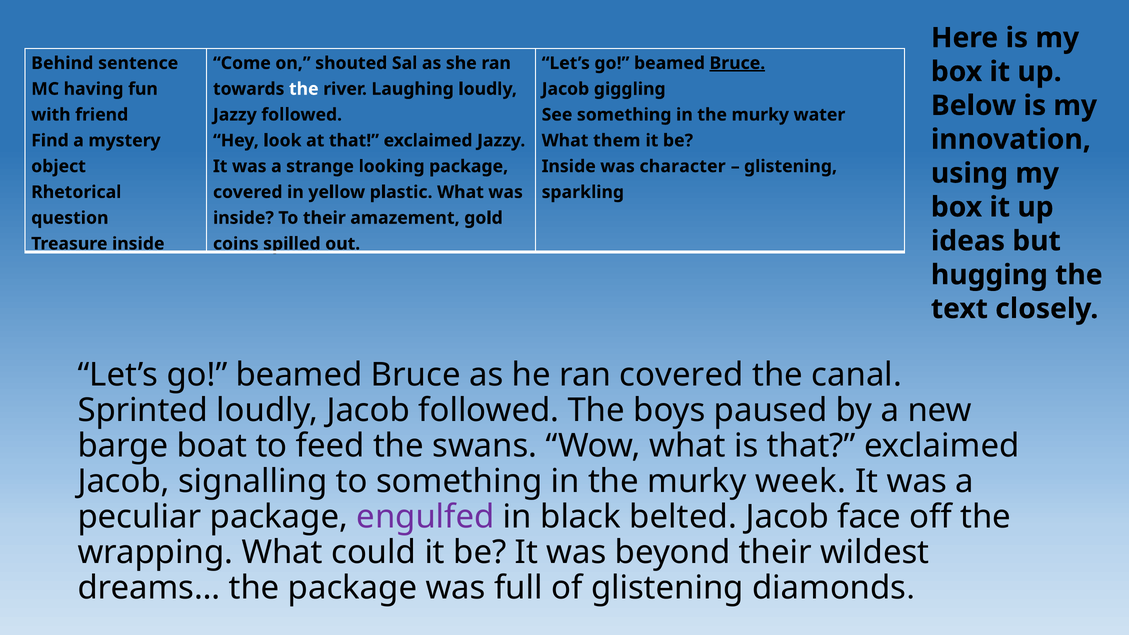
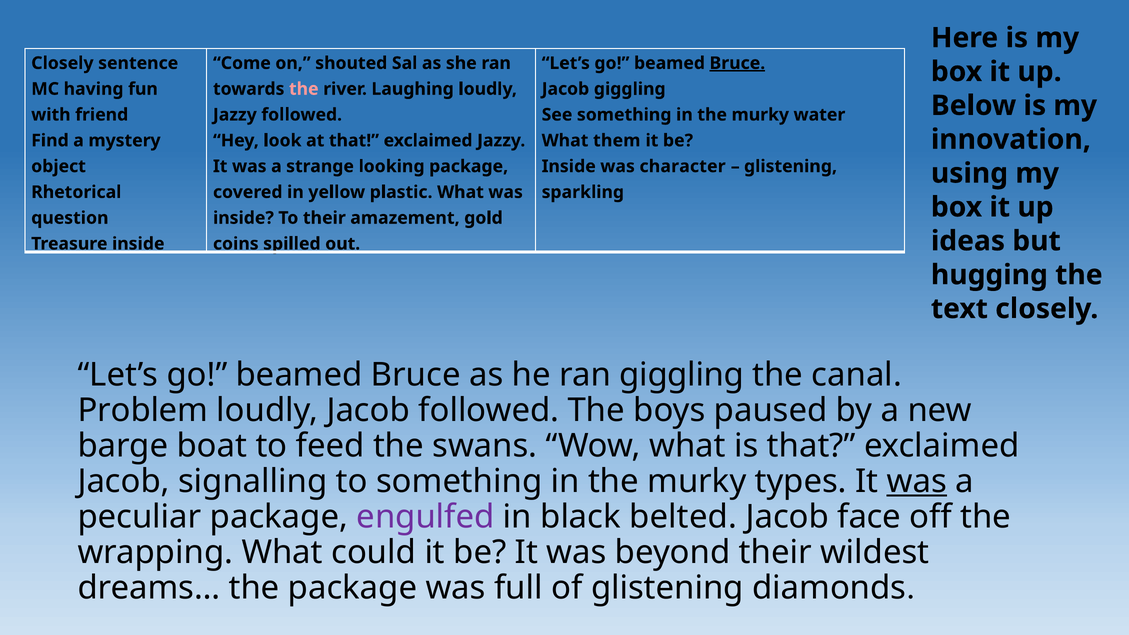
Behind: Behind -> Closely (62, 63)
the colour: white -> pink (304, 89)
ran covered: covered -> giggling (682, 375)
Sprinted: Sprinted -> Problem (143, 410)
week: week -> types (801, 481)
was underline: none -> present (917, 481)
